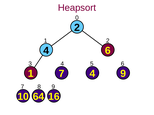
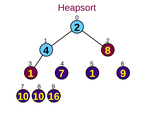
4 6: 6 -> 8 (108, 51)
7 4: 4 -> 1 (92, 74)
10 64: 64 -> 10 (38, 97)
